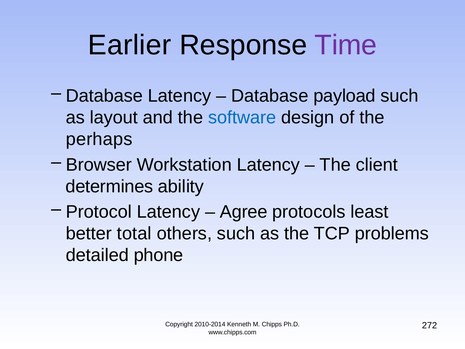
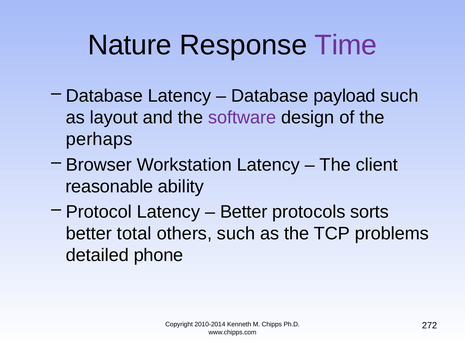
Earlier: Earlier -> Nature (130, 45)
software colour: blue -> purple (242, 118)
determines: determines -> reasonable (109, 186)
Agree: Agree -> Better (244, 212)
least: least -> sorts (370, 212)
